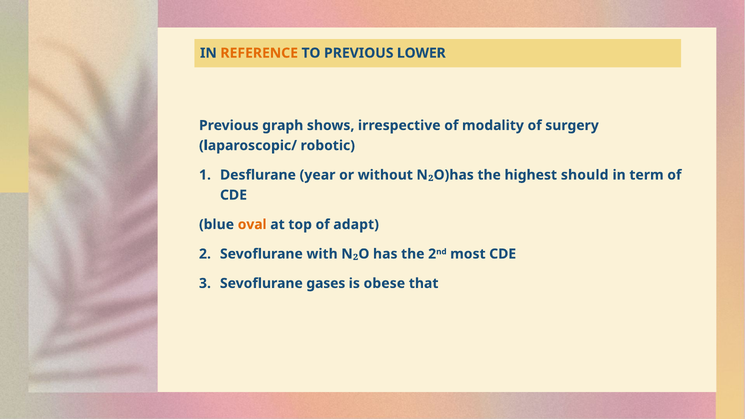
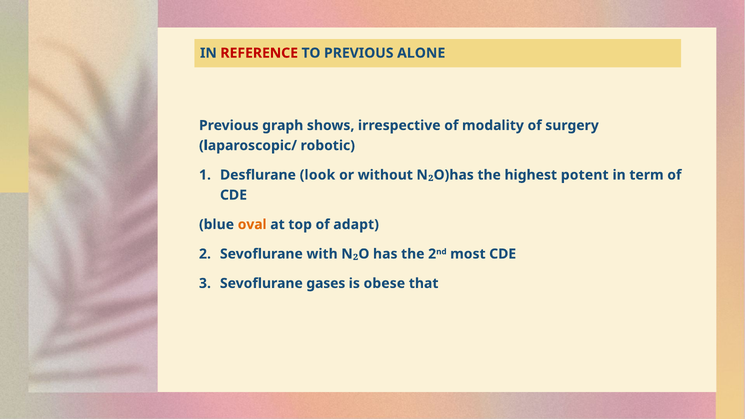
REFERENCE colour: orange -> red (259, 53)
LOWER: LOWER -> ALONE (421, 53)
year: year -> look (317, 175)
should: should -> potent (585, 175)
